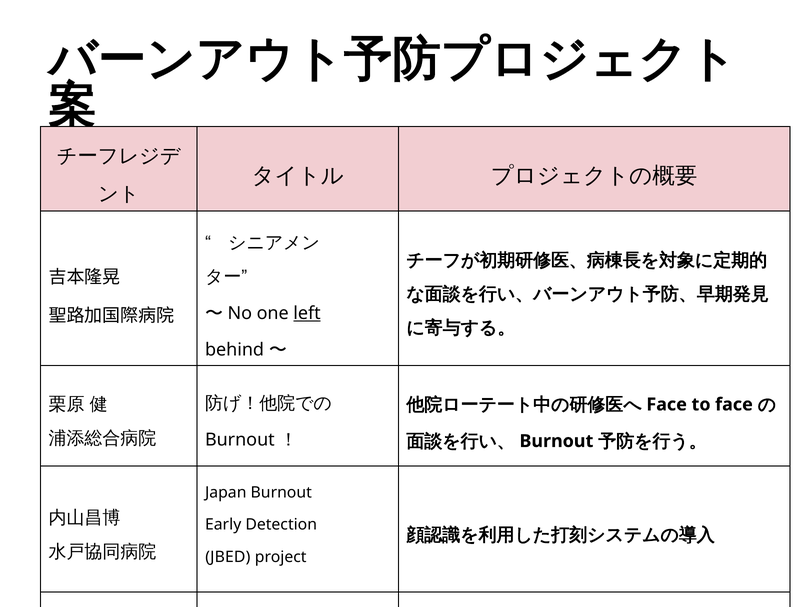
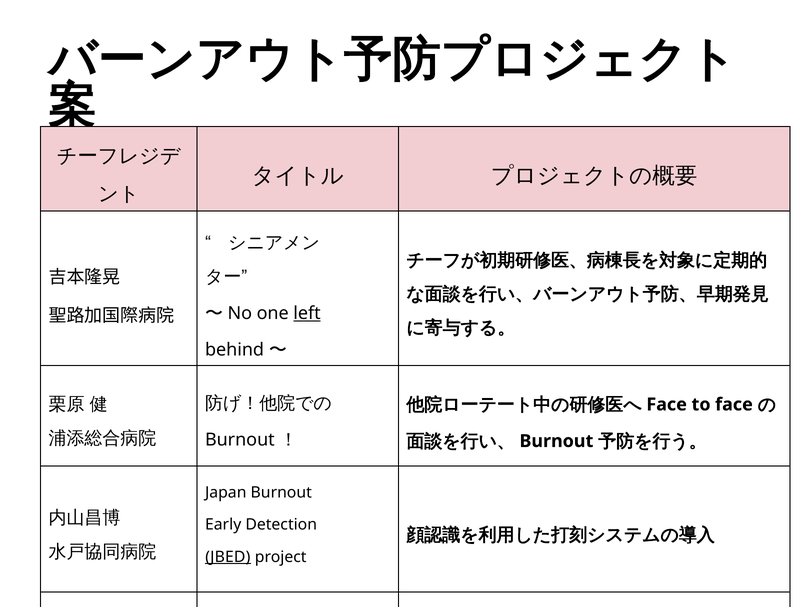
JBED underline: none -> present (228, 557)
